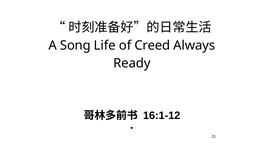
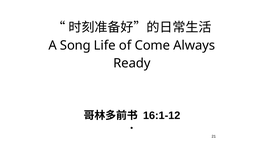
Creed: Creed -> Come (152, 45)
